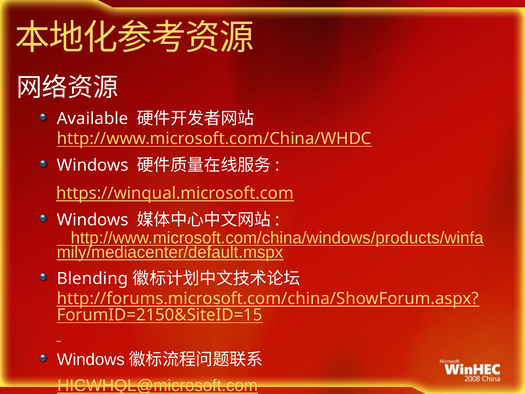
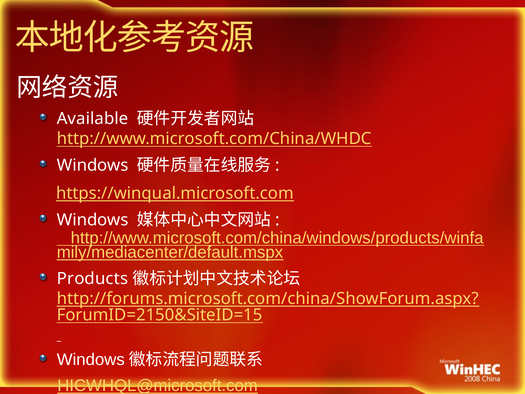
Blending: Blending -> Products (93, 278)
